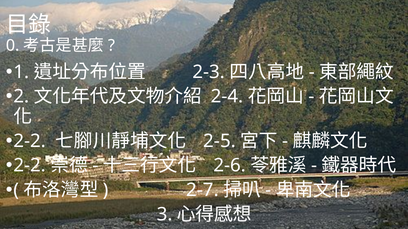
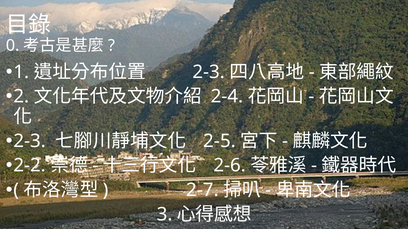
2-2: 2-2 -> 2-3 (30, 141)
